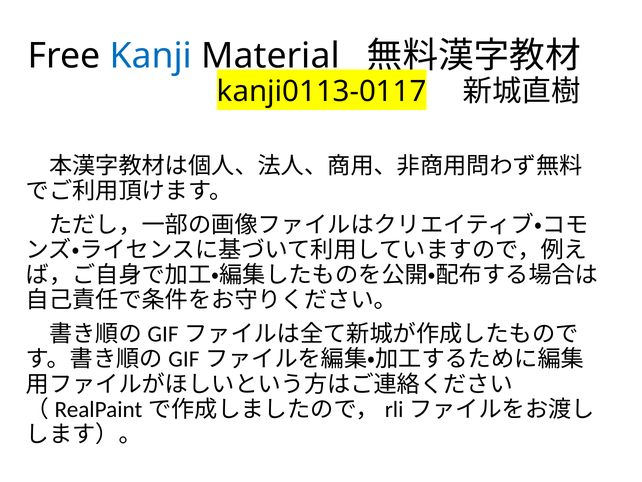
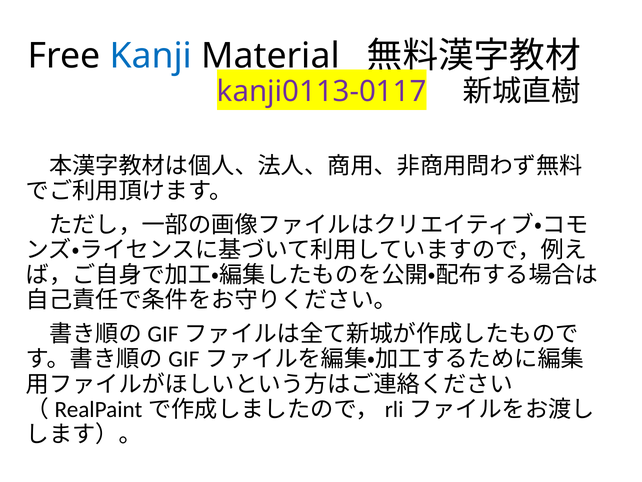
kanji0113-0117 colour: black -> purple (322, 91)
